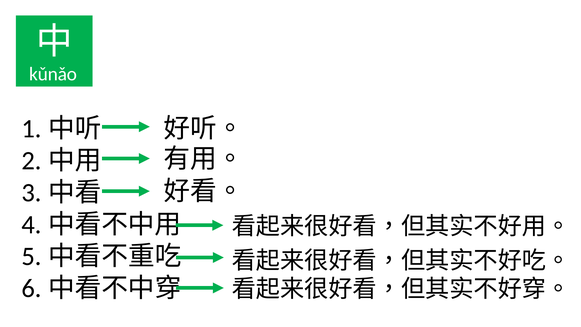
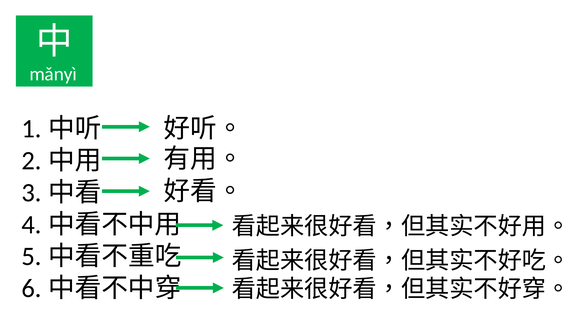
kǔnǎo: kǔnǎo -> mǎnyì (53, 74)
